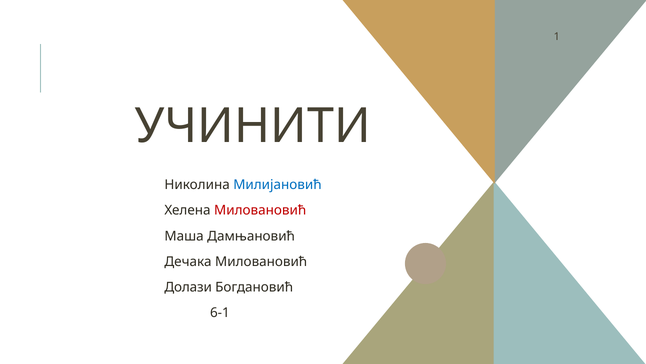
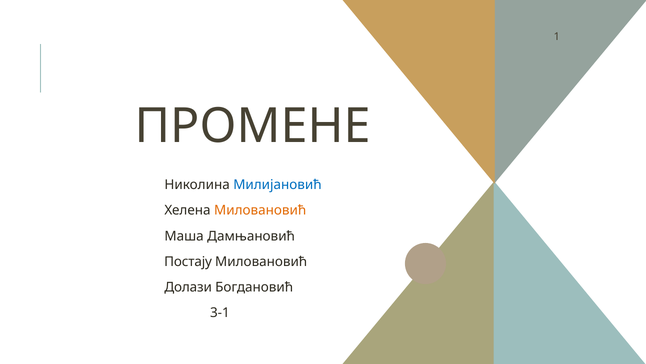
УЧИНИТИ: УЧИНИТИ -> ПРОМЕНЕ (253, 126)
Миловановић colour: red -> orange (260, 210)
Дечака: Дечака -> Постају (188, 261)
6-1: 6-1 -> 3-1 (220, 312)
